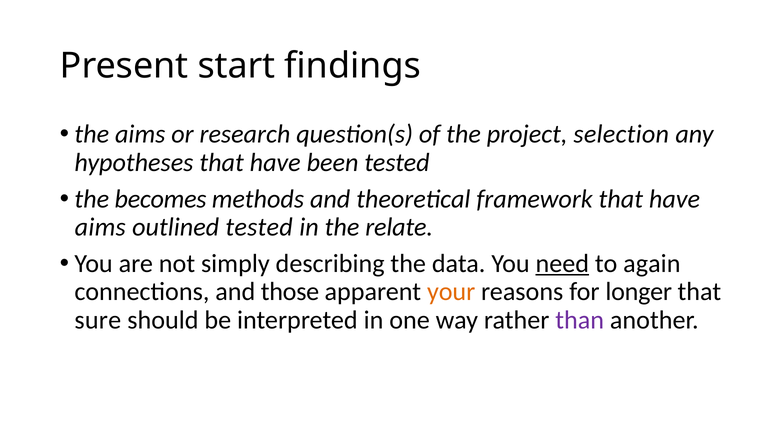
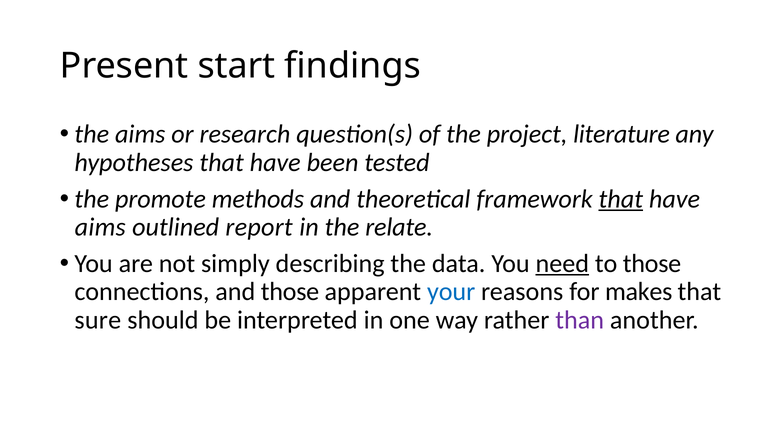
selection: selection -> literature (622, 134)
becomes: becomes -> promote (160, 199)
that underline: none -> present (621, 199)
outlined tested: tested -> report (259, 227)
to again: again -> those (652, 264)
your colour: orange -> blue (451, 292)
longer: longer -> makes (639, 292)
